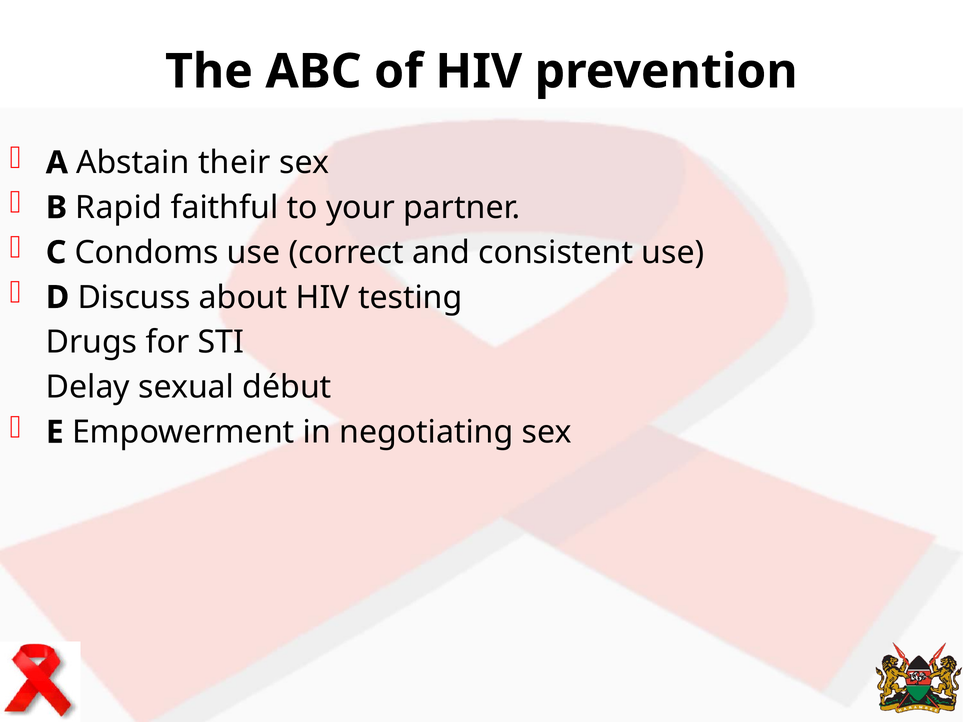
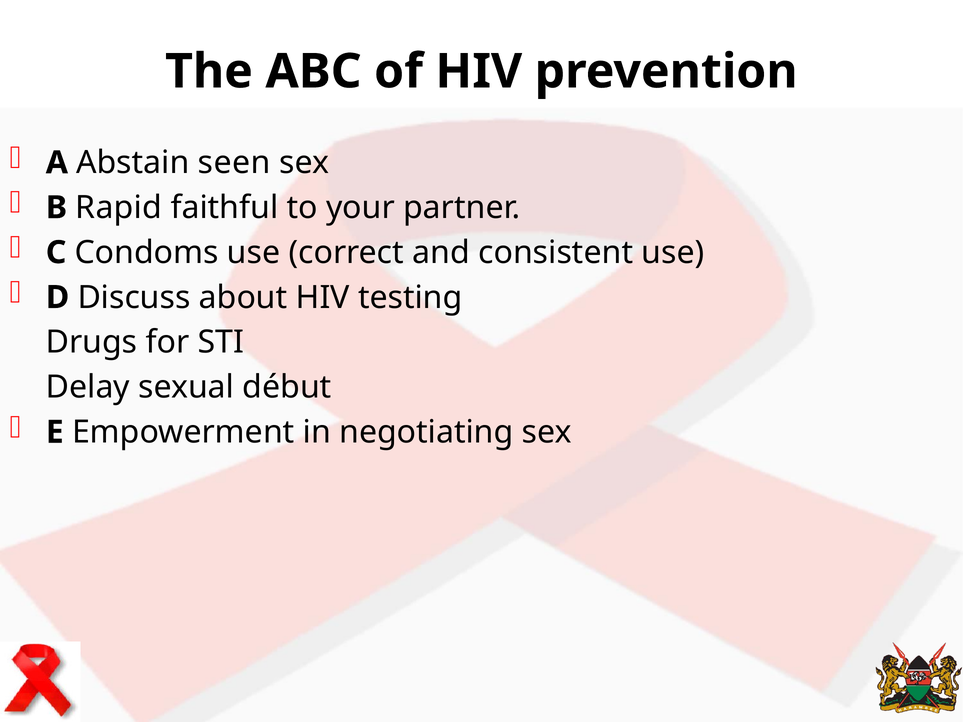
their: their -> seen (234, 163)
